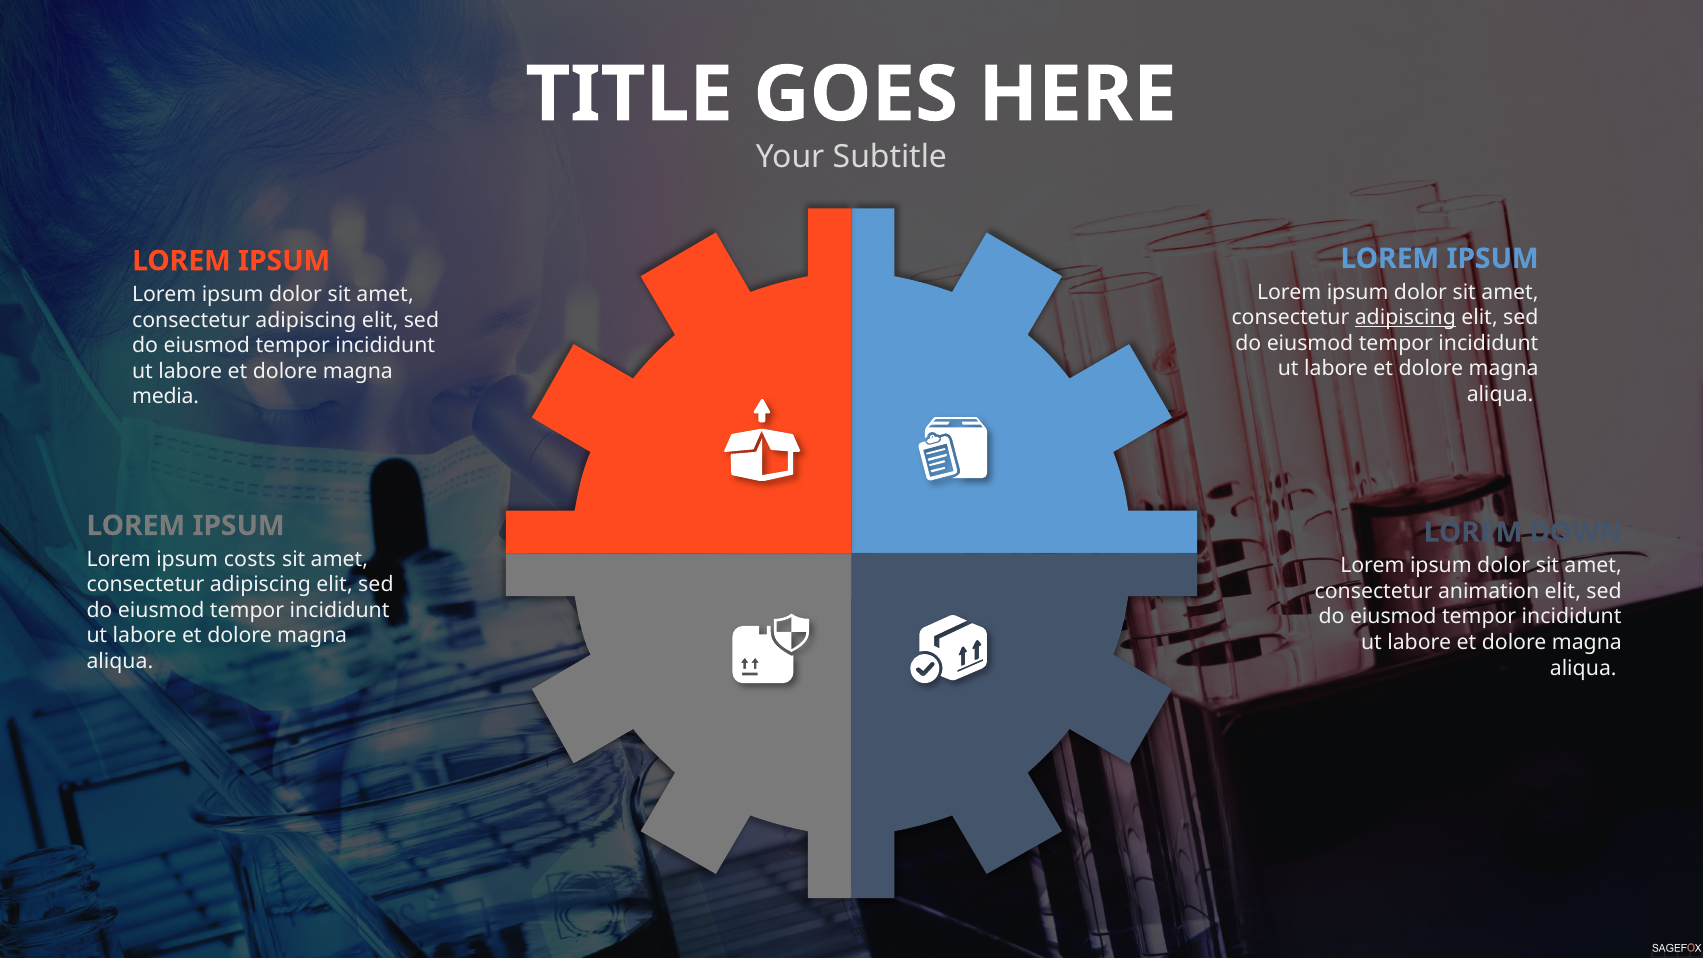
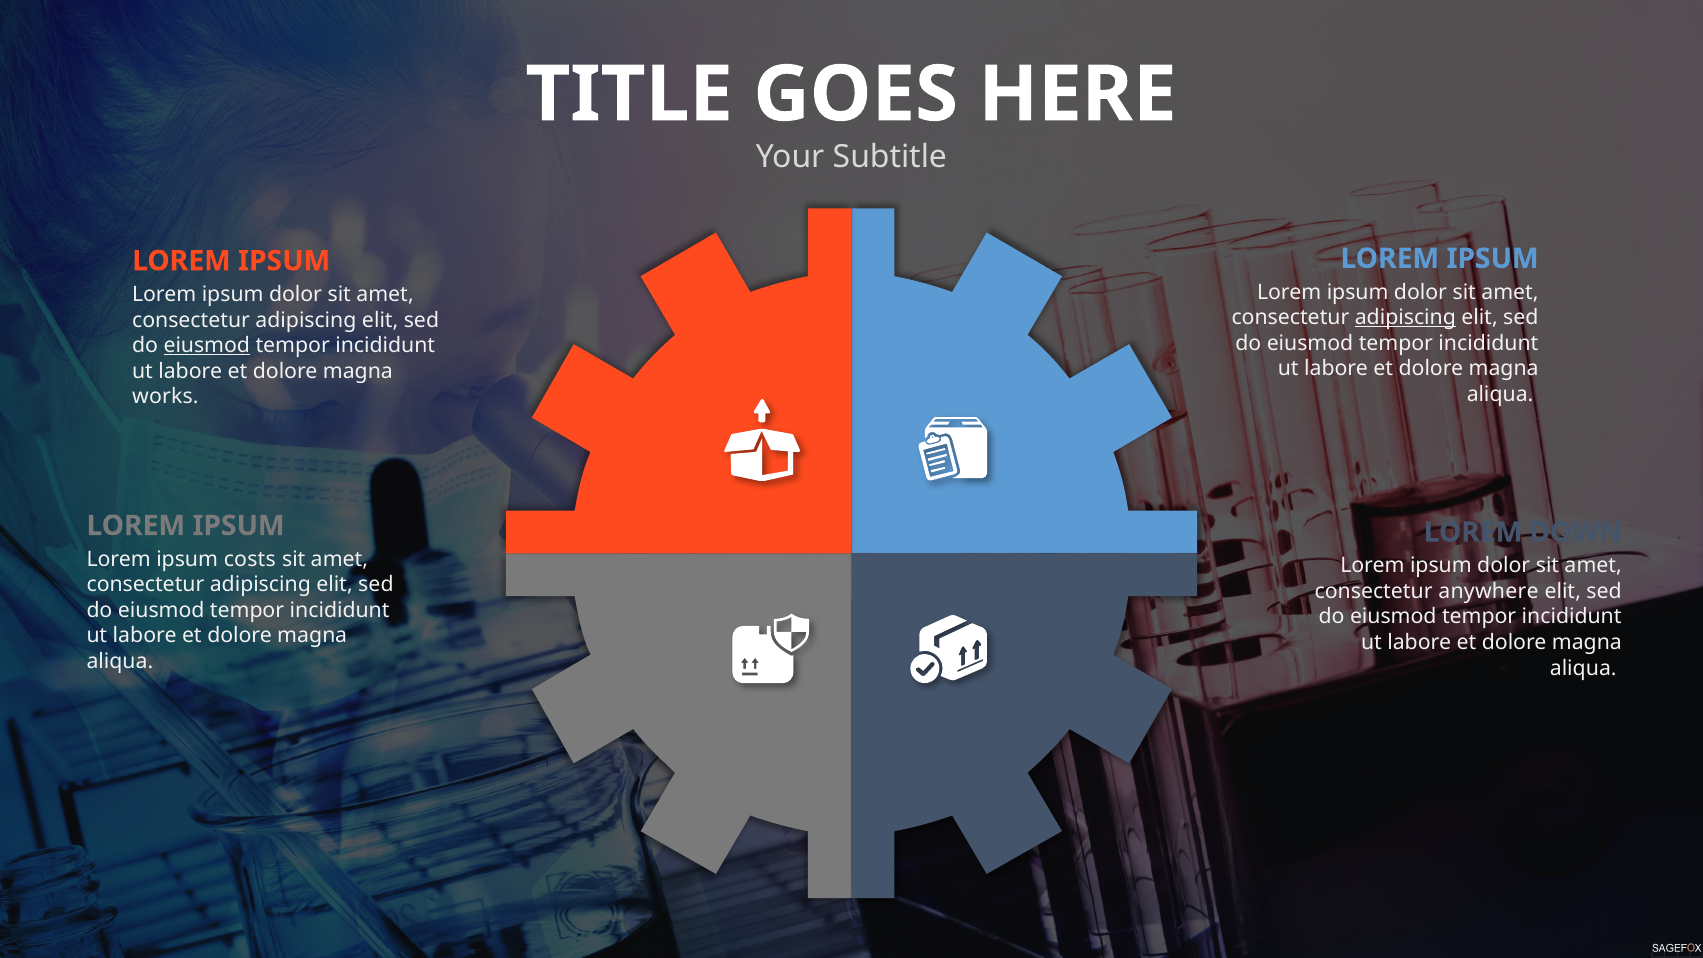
eiusmod underline: none -> present (207, 346)
media: media -> works (165, 397)
animation: animation -> anywhere (1488, 591)
